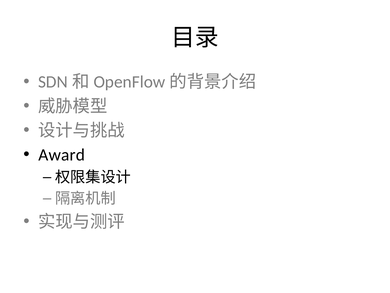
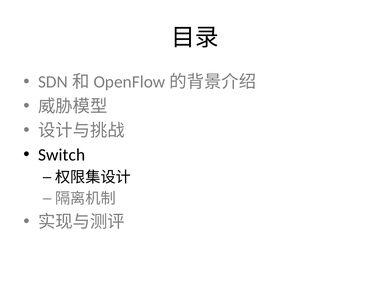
Award: Award -> Switch (62, 155)
